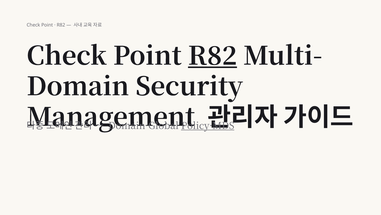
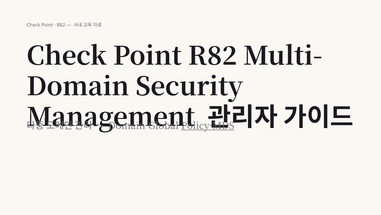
R82 underline: present -> none (212, 56)
